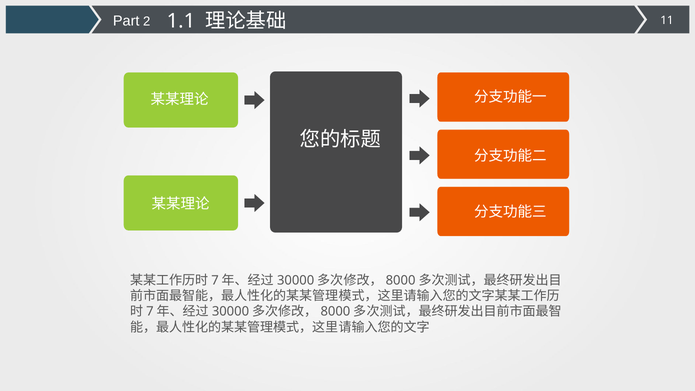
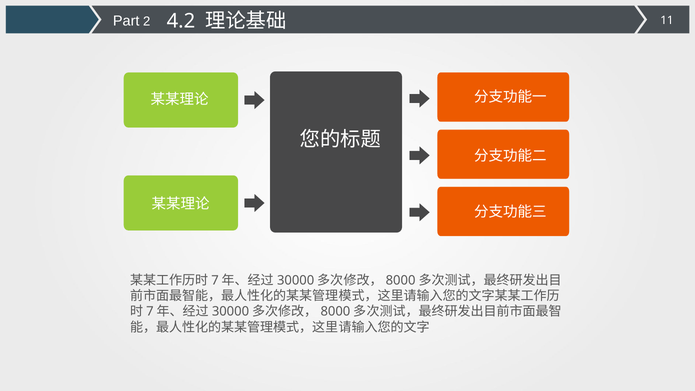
1.1: 1.1 -> 4.2 (181, 21)
